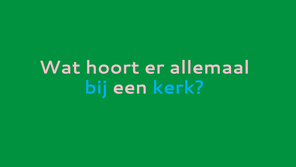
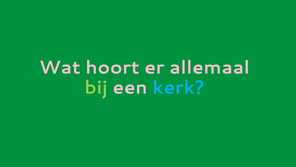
bij colour: light blue -> light green (96, 87)
